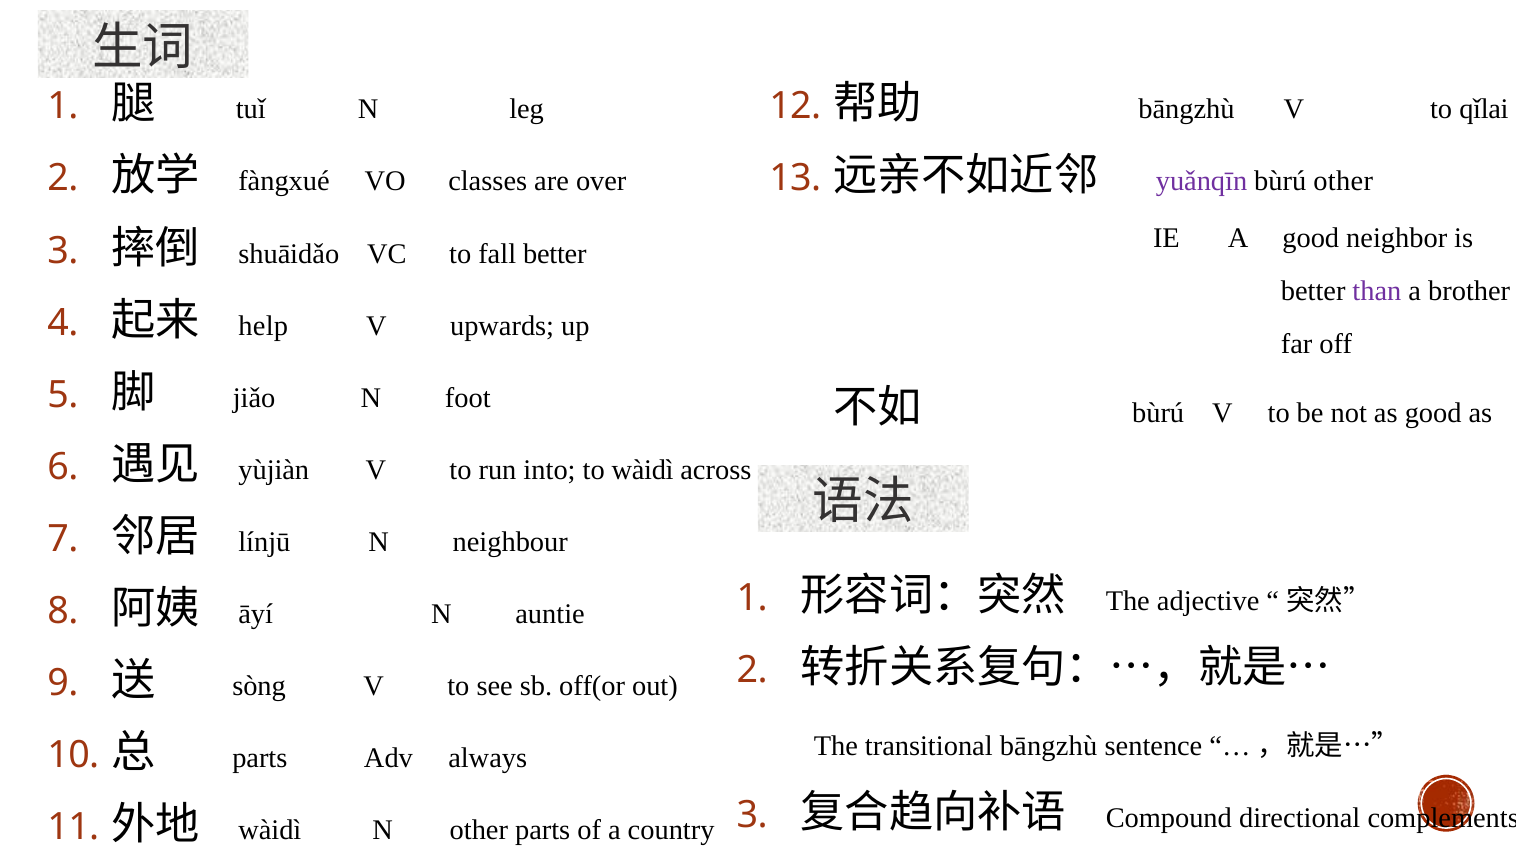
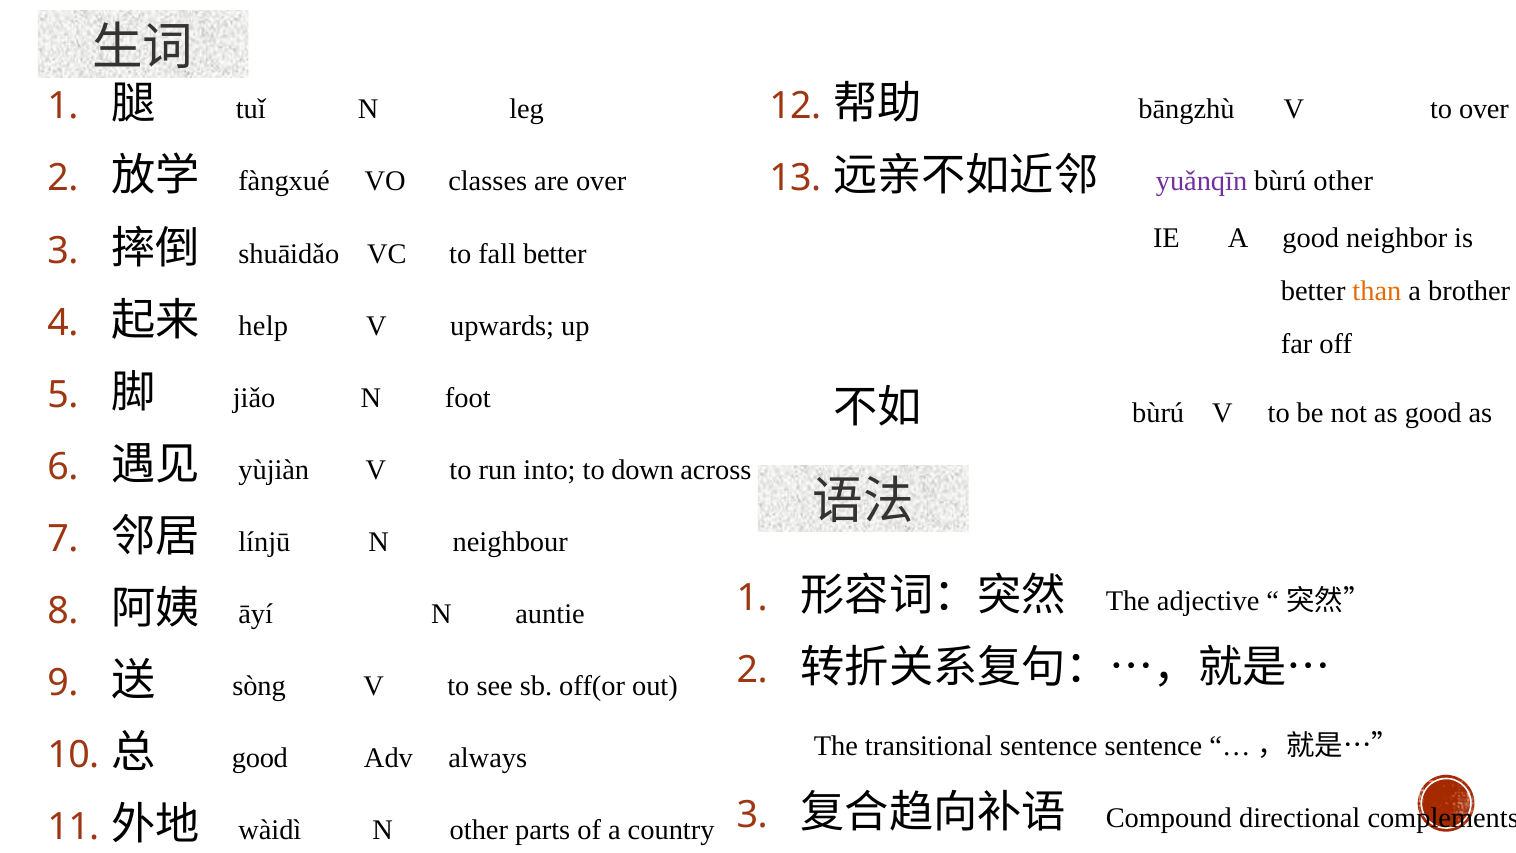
to qǐlai: qǐlai -> over (1484, 109)
than colour: purple -> orange (1377, 291)
to wàidì: wàidì -> down (643, 470)
transitional bāngzhù: bāngzhù -> sentence (1049, 745)
parts: parts -> good (260, 758)
